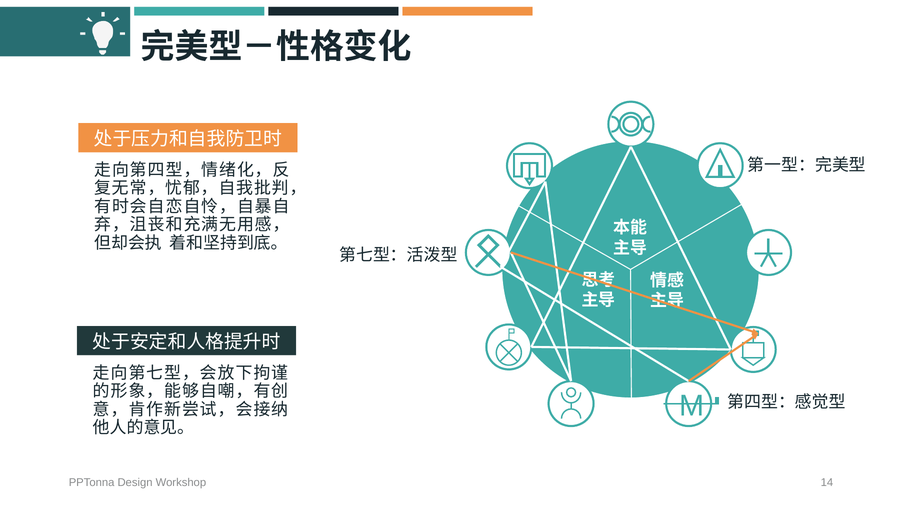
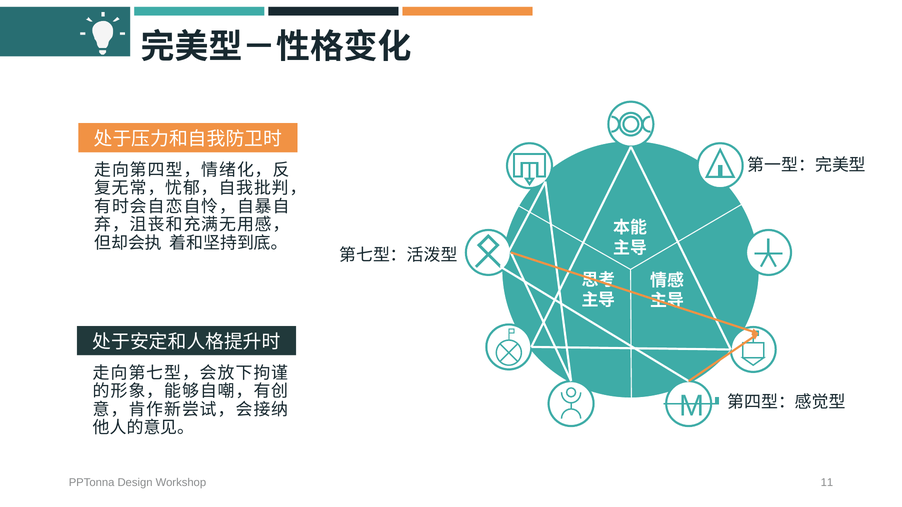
14: 14 -> 11 (827, 483)
